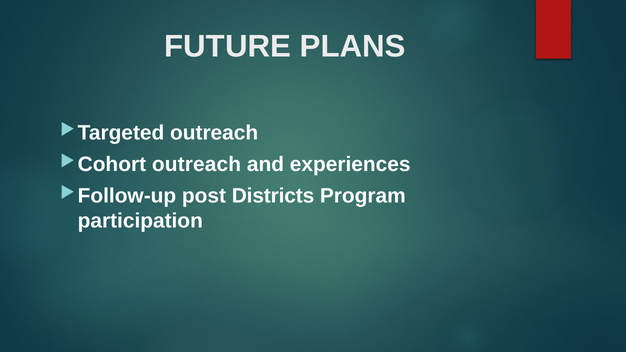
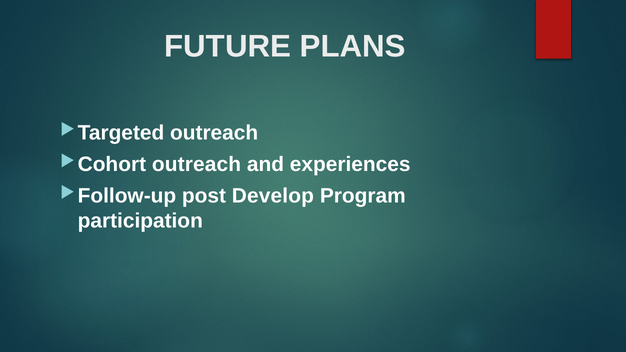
Districts: Districts -> Develop (273, 196)
